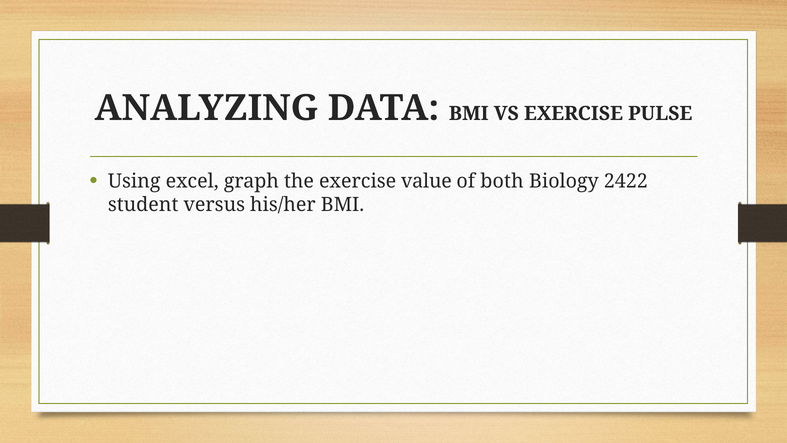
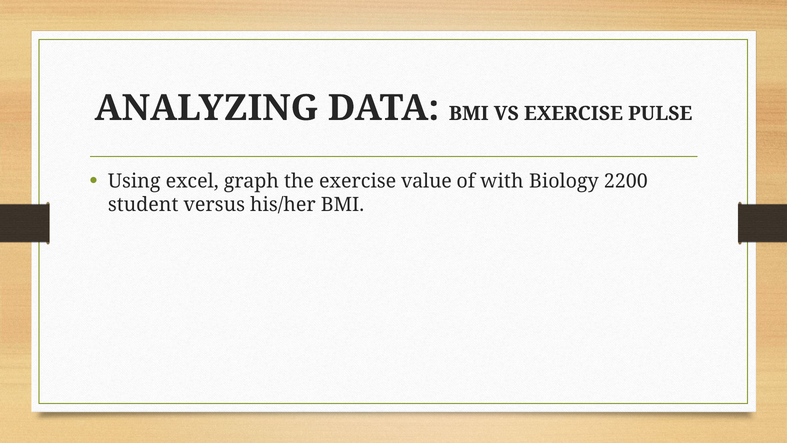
both: both -> with (502, 181)
2422: 2422 -> 2200 (626, 181)
